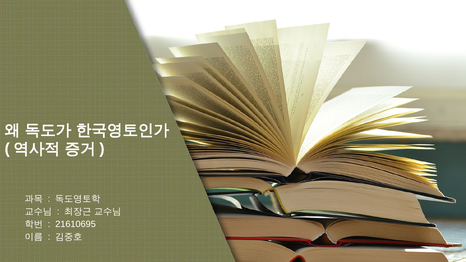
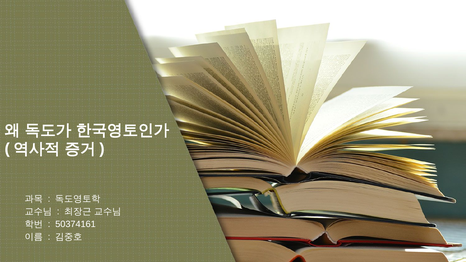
21610695: 21610695 -> 50374161 (76, 224)
